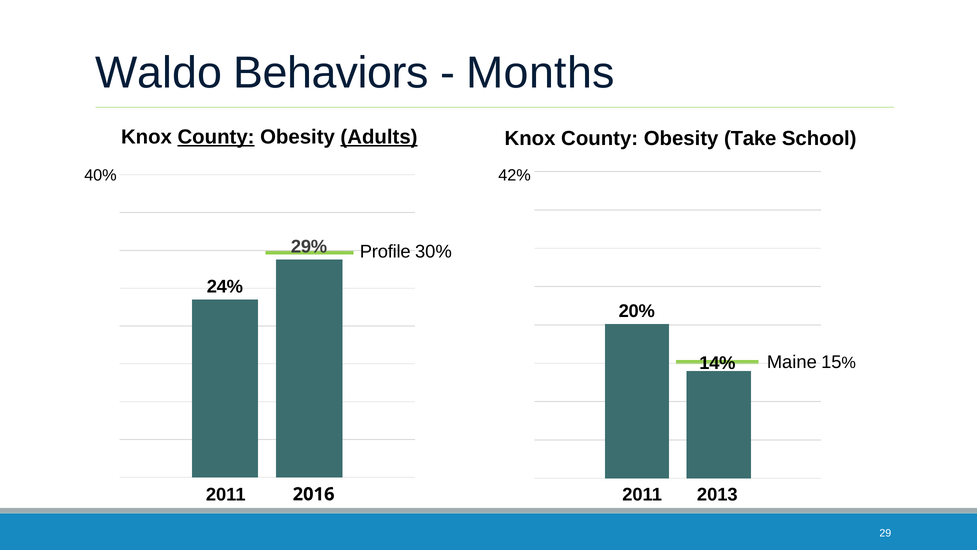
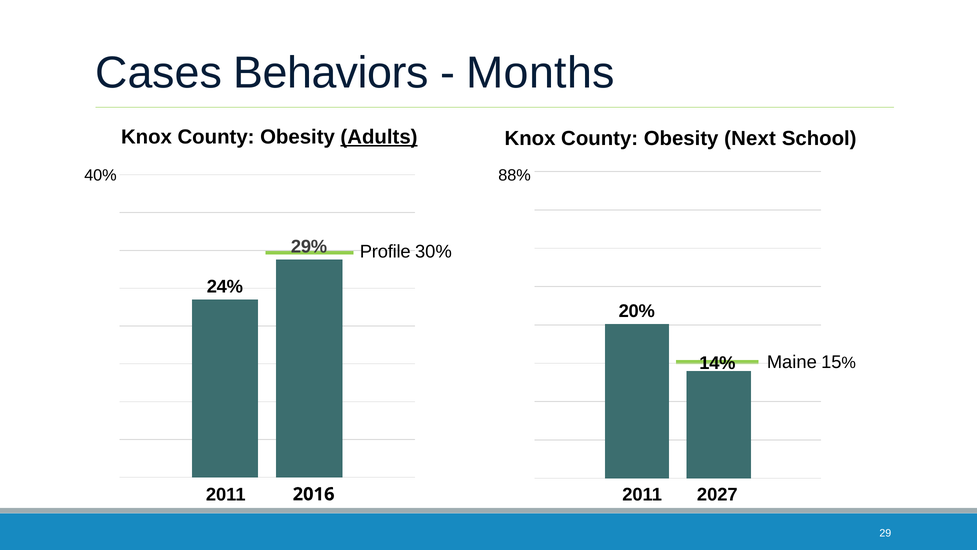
Waldo: Waldo -> Cases (159, 73)
County underline: present -> none (216, 137)
Take: Take -> Next (750, 139)
42%: 42% -> 88% (515, 175)
2013: 2013 -> 2027 (717, 494)
